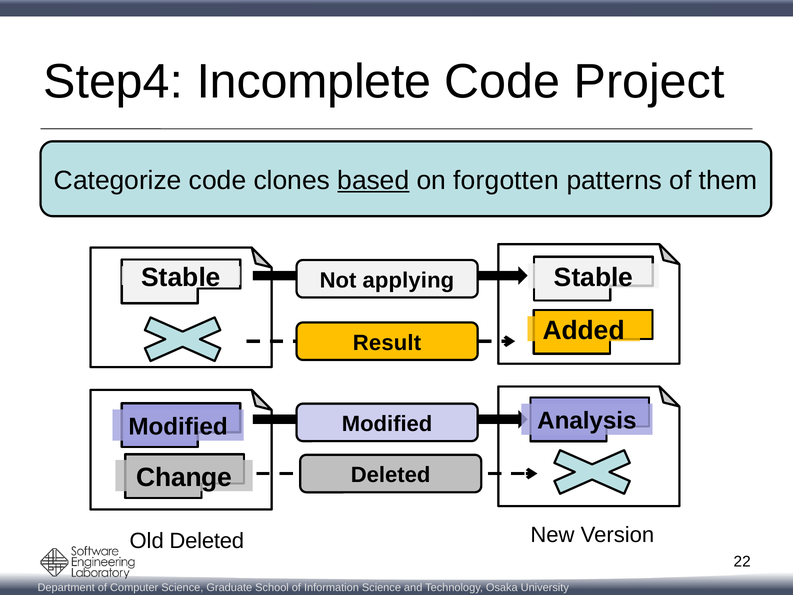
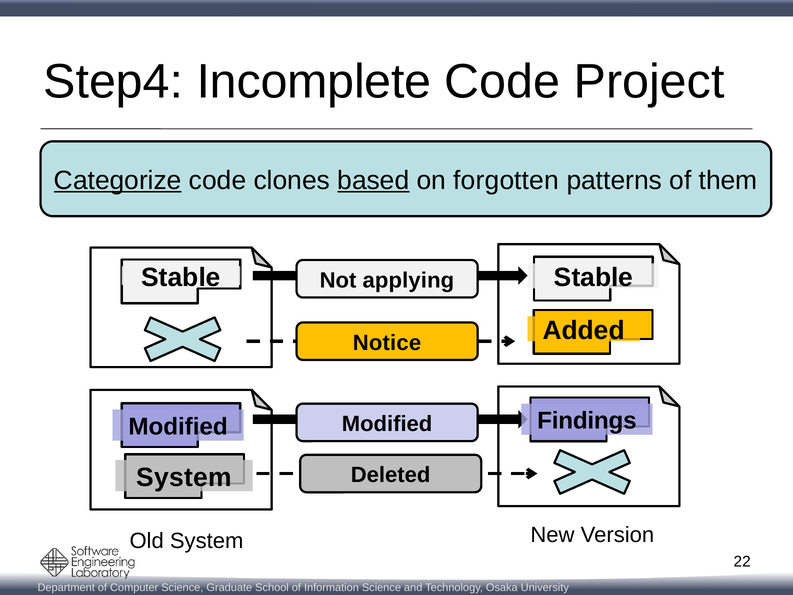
Categorize underline: none -> present (118, 181)
Result: Result -> Notice (387, 343)
Analysis: Analysis -> Findings (587, 421)
Change: Change -> System (184, 477)
Old Deleted: Deleted -> System (207, 541)
